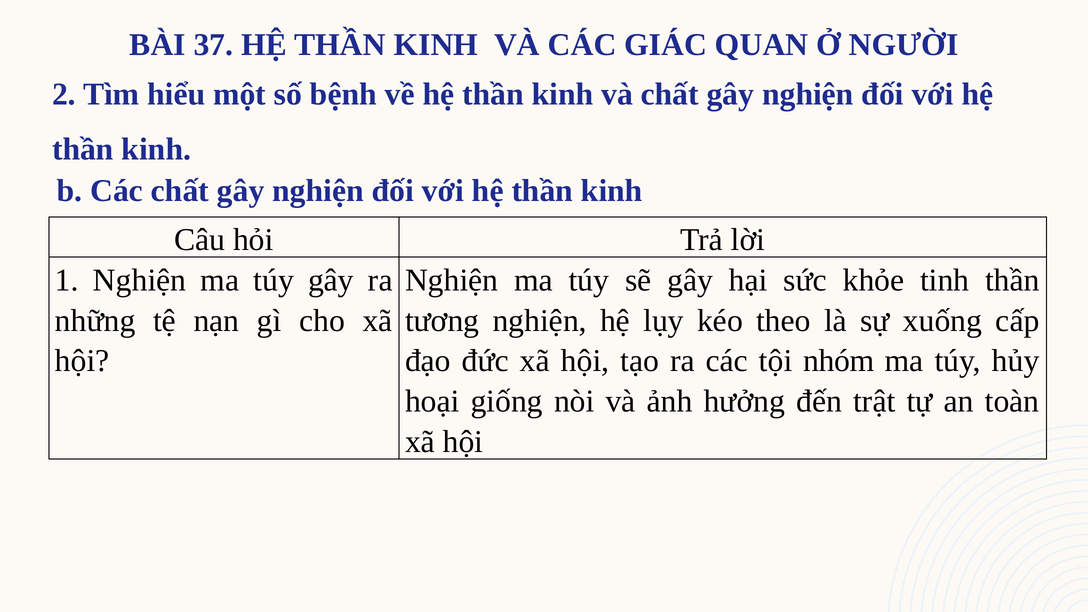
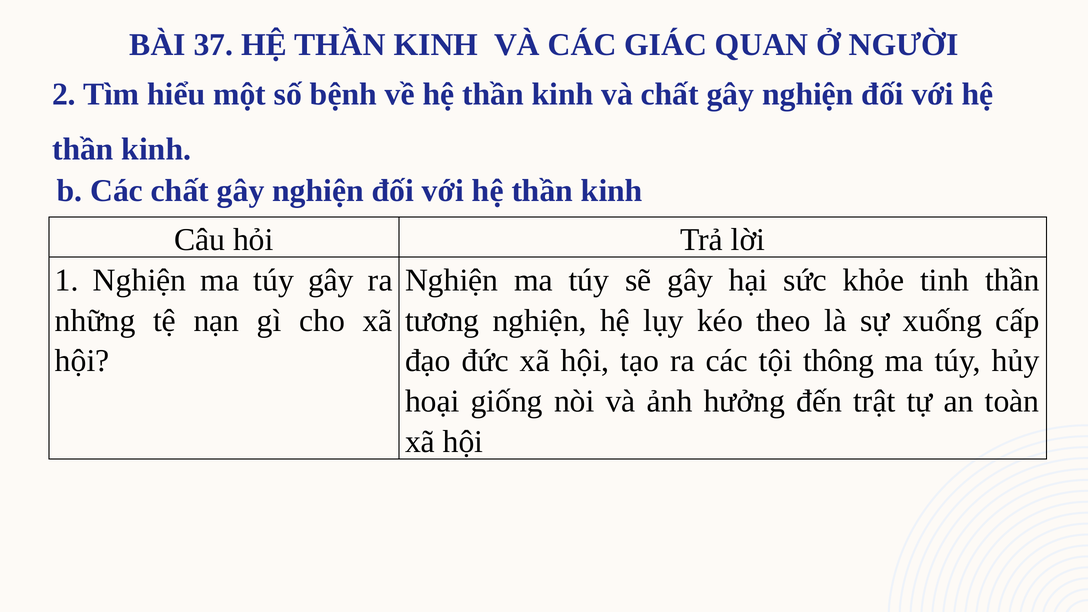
nhóm: nhóm -> thông (839, 361)
